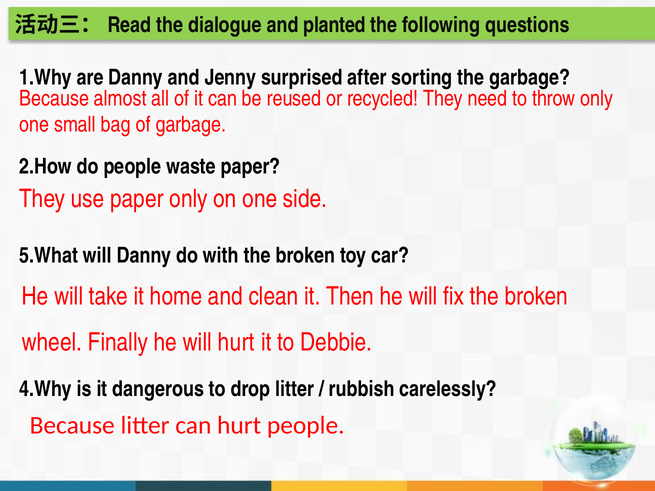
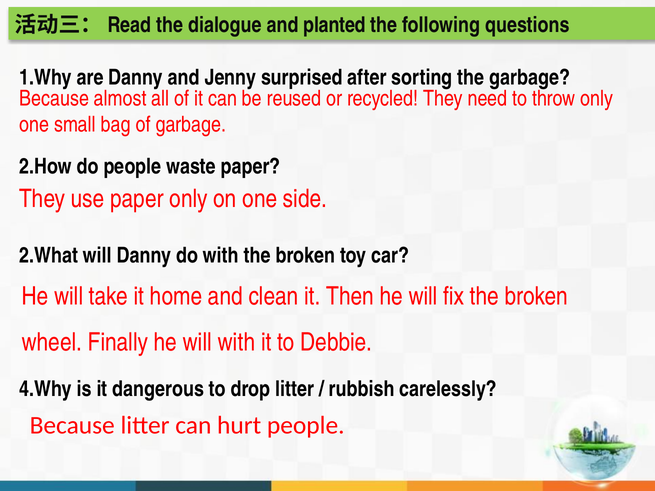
5.What: 5.What -> 2.What (49, 256)
will hurt: hurt -> with (236, 343)
